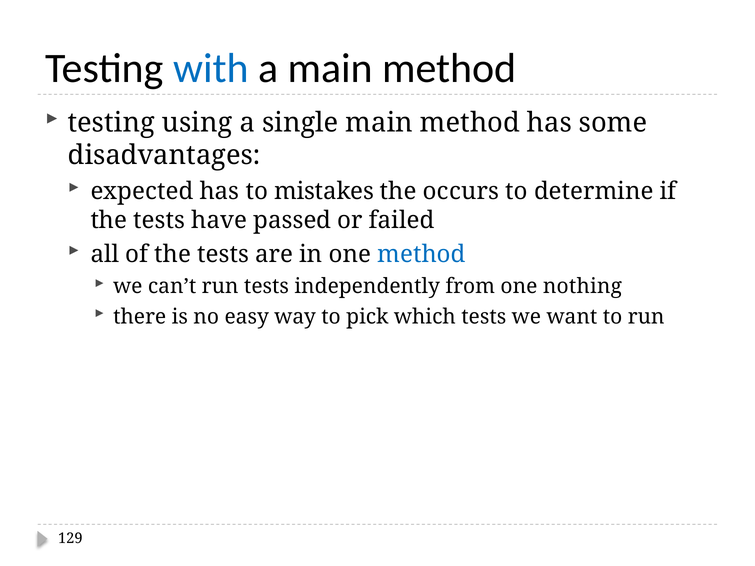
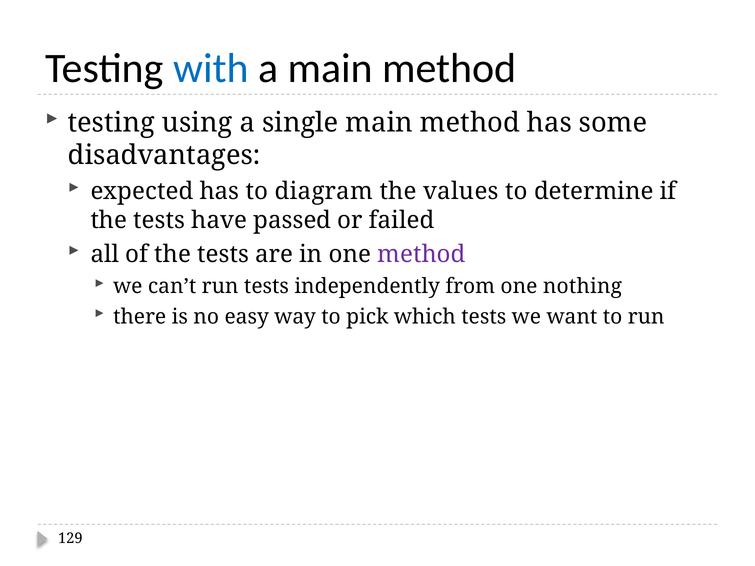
mistakes: mistakes -> diagram (324, 191)
occurs: occurs -> values (461, 191)
method colour: blue -> purple (422, 254)
